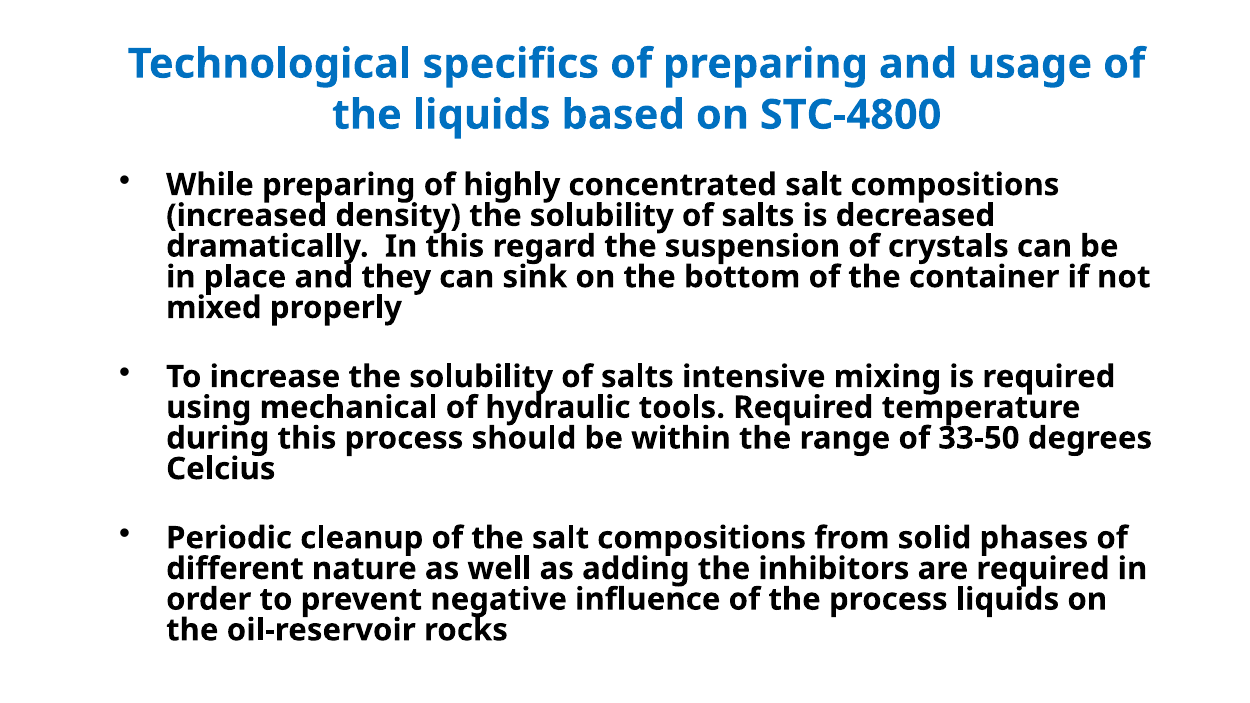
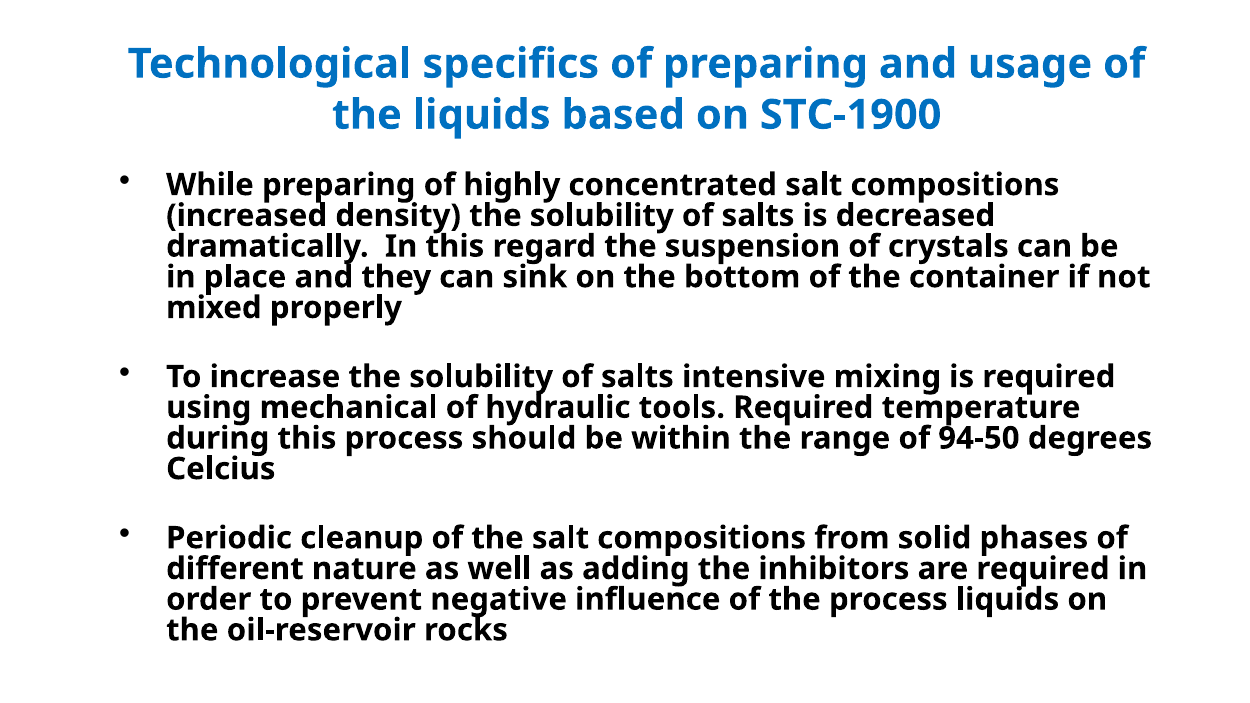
STC-4800: STC-4800 -> STC-1900 (851, 115)
33-50: 33-50 -> 94-50 (979, 438)
